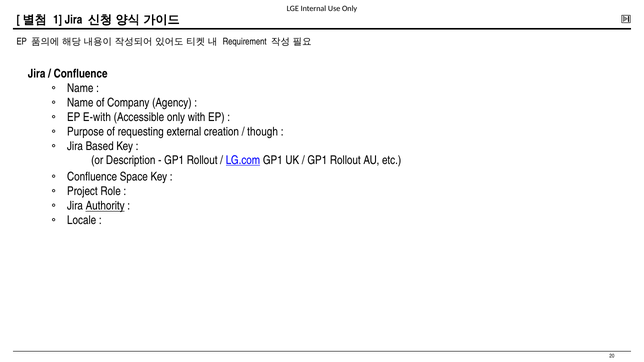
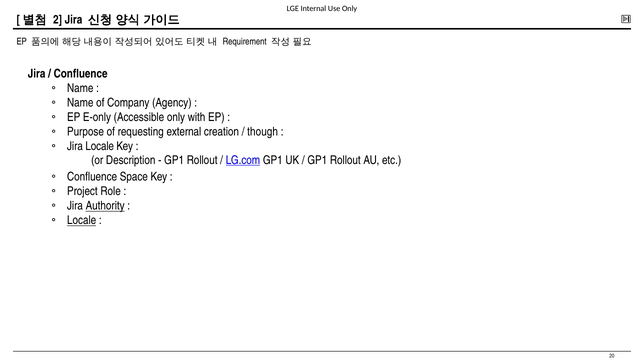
1: 1 -> 2 (58, 20)
E-with: E-with -> E-only (97, 117)
Jira Based: Based -> Locale (100, 146)
Locale underline: none -> present (82, 221)
